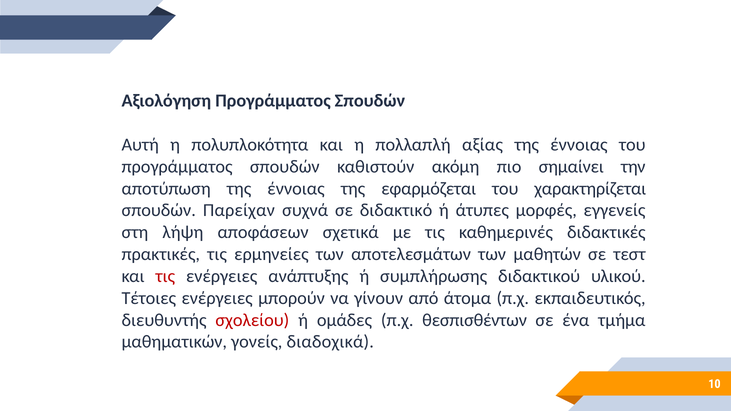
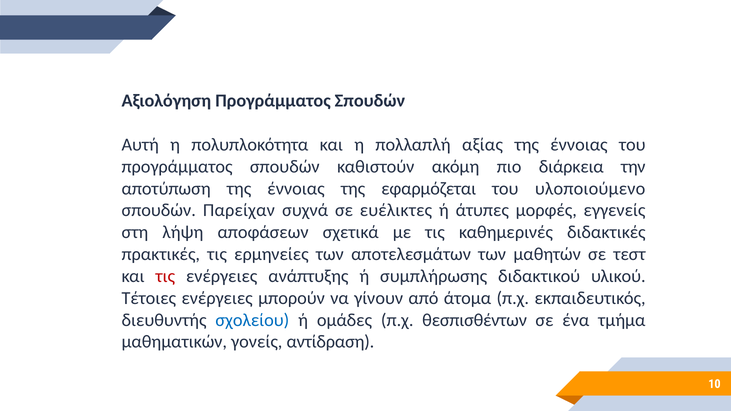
σημαίνει: σημαίνει -> διάρκεια (571, 167)
χαρακτηρίζεται: χαρακτηρίζεται -> υλοποιούμενο (590, 189)
διδακτικό: διδακτικό -> ευέλικτες (396, 211)
σχολείου colour: red -> blue (252, 320)
διαδοχικά: διαδοχικά -> αντίδραση (330, 342)
